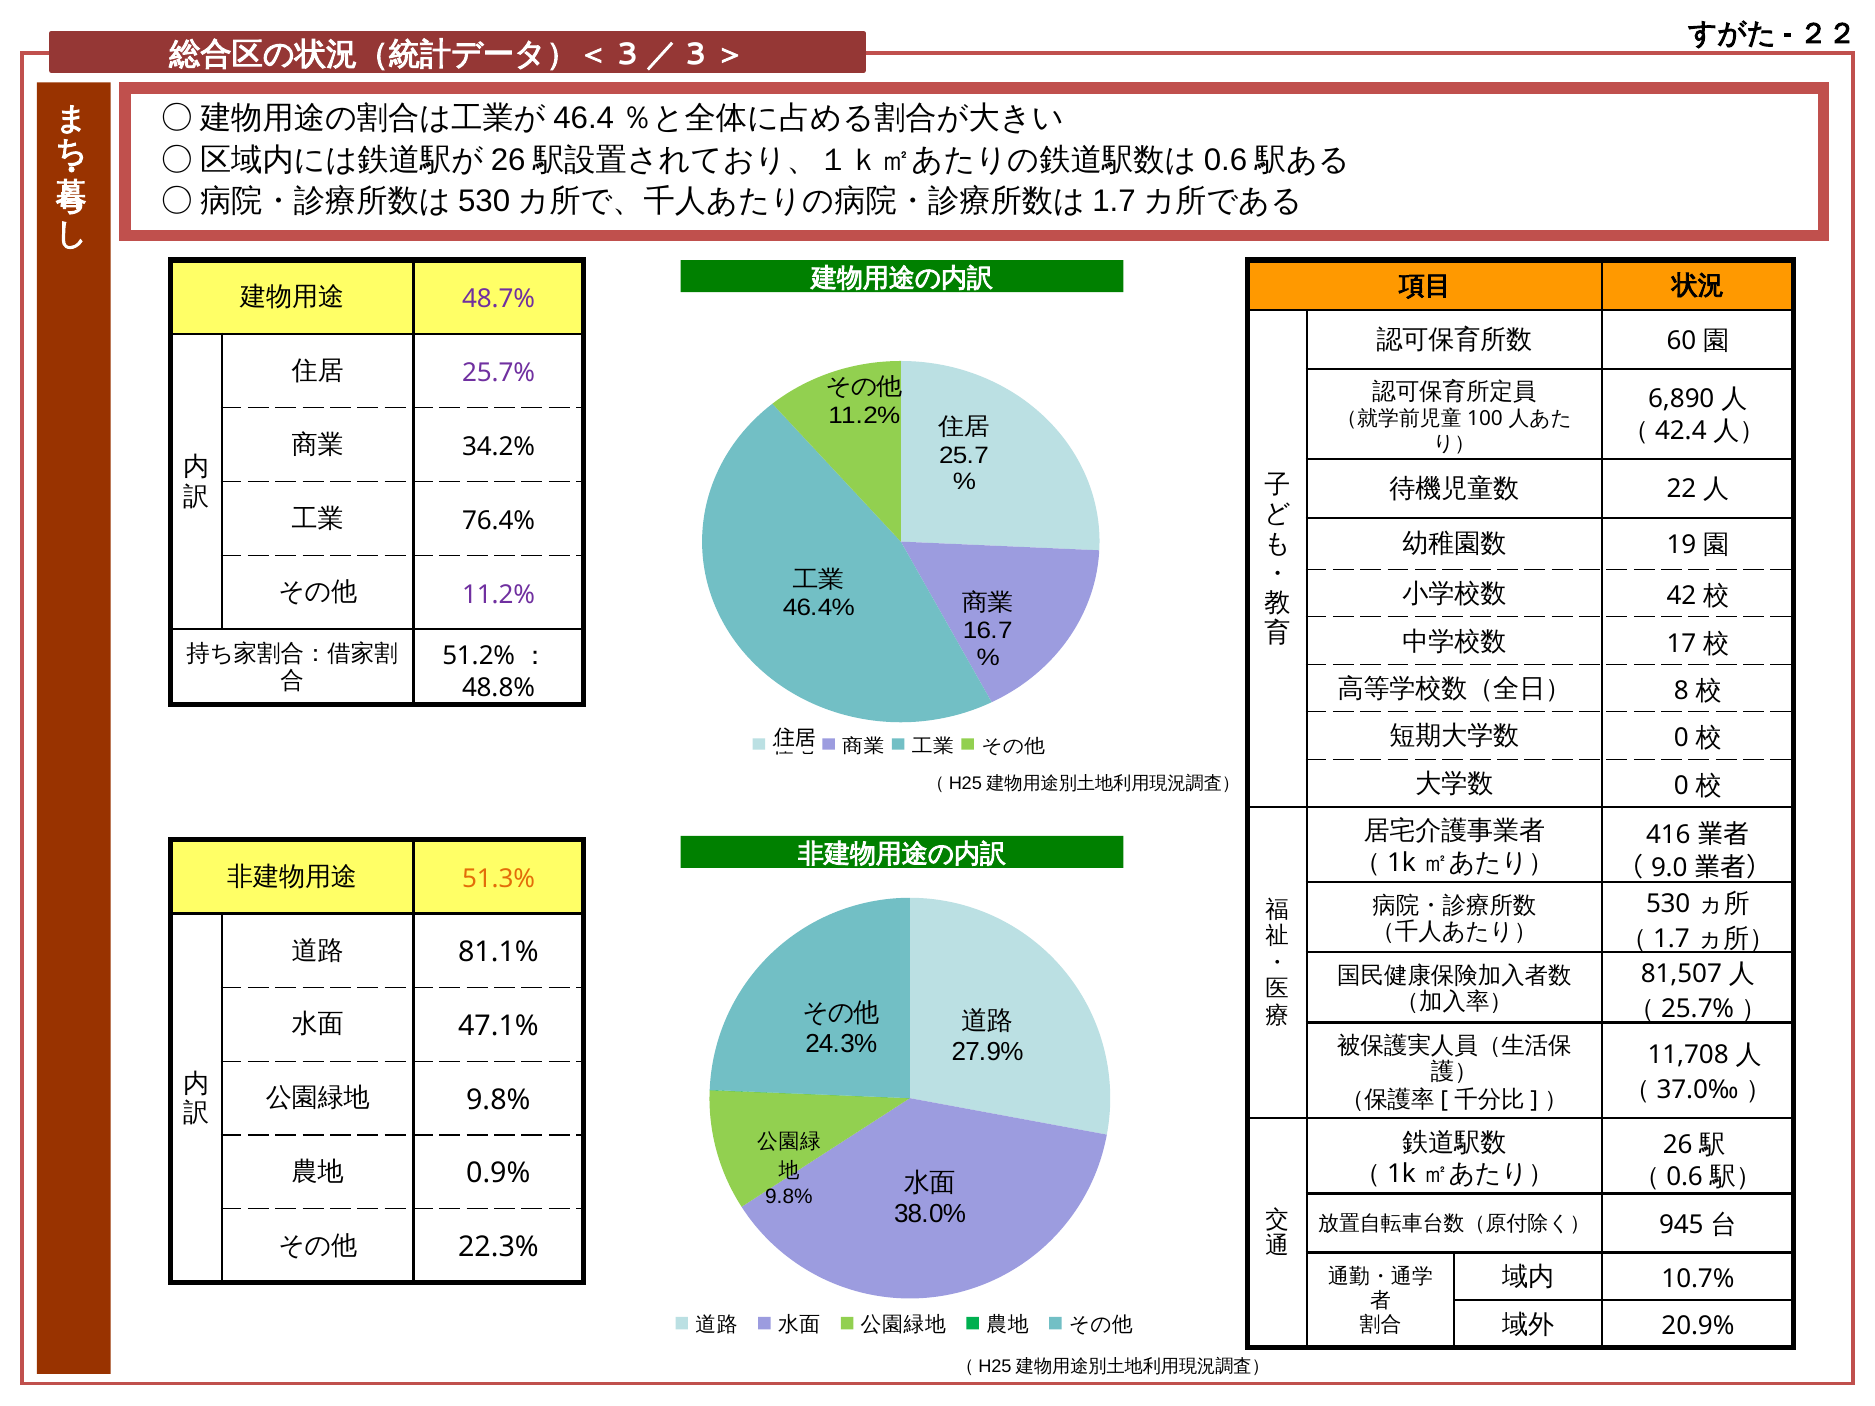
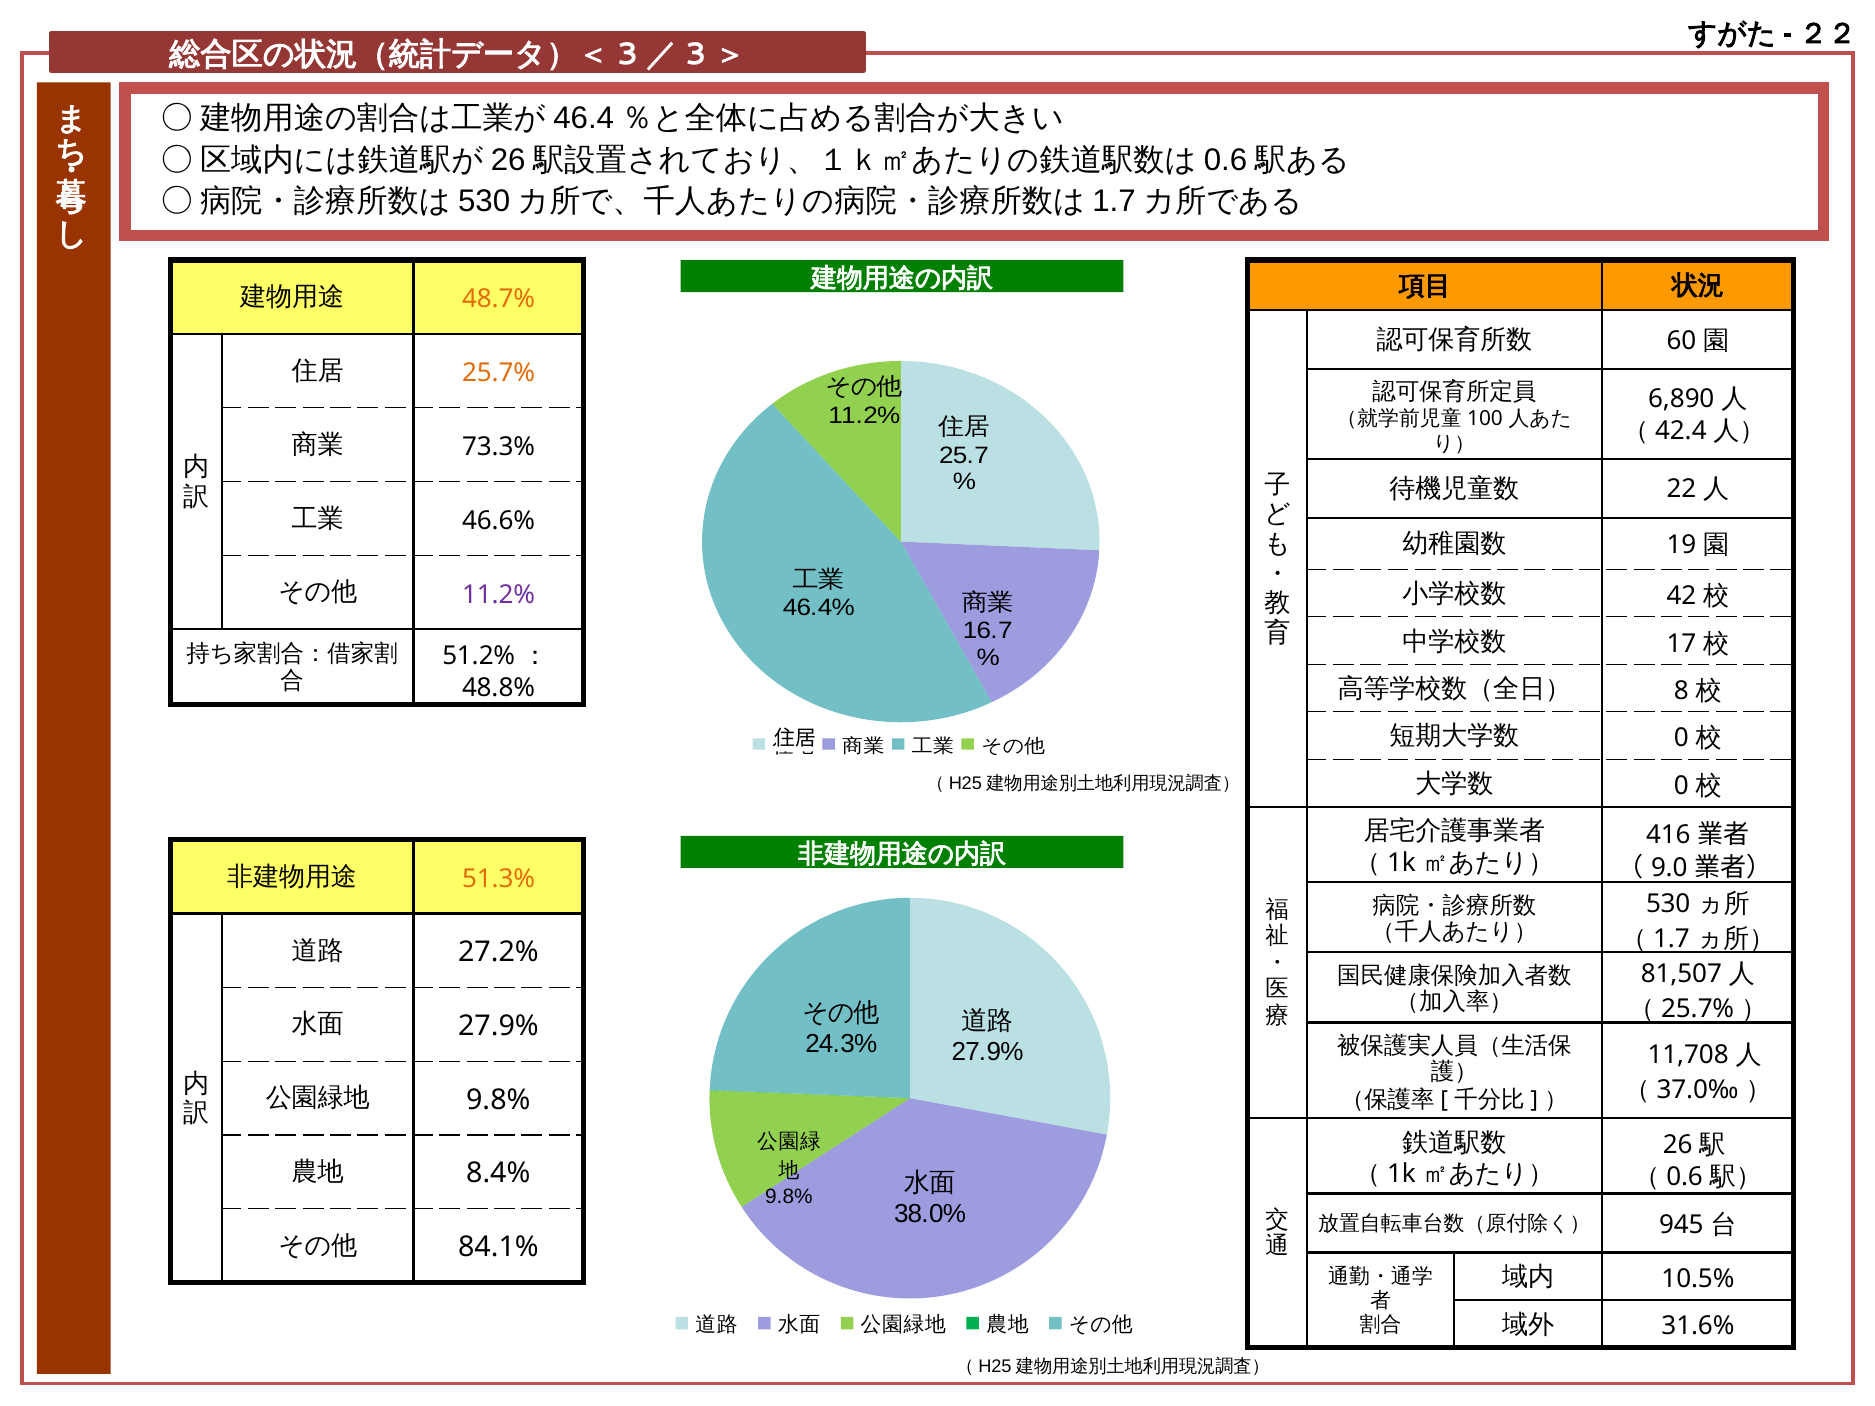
48.7% colour: purple -> orange (499, 299)
25.7% colour: purple -> orange (499, 373)
34.2%: 34.2% -> 73.3% (499, 447)
76.4%: 76.4% -> 46.6% (499, 521)
81.1%: 81.1% -> 27.2% (498, 952)
47.1%: 47.1% -> 27.9% (498, 1026)
0.9%: 0.9% -> 8.4% (498, 1174)
22.3%: 22.3% -> 84.1% (498, 1247)
10.7%: 10.7% -> 10.5% (1698, 1279)
20.9%: 20.9% -> 31.6% (1698, 1326)
